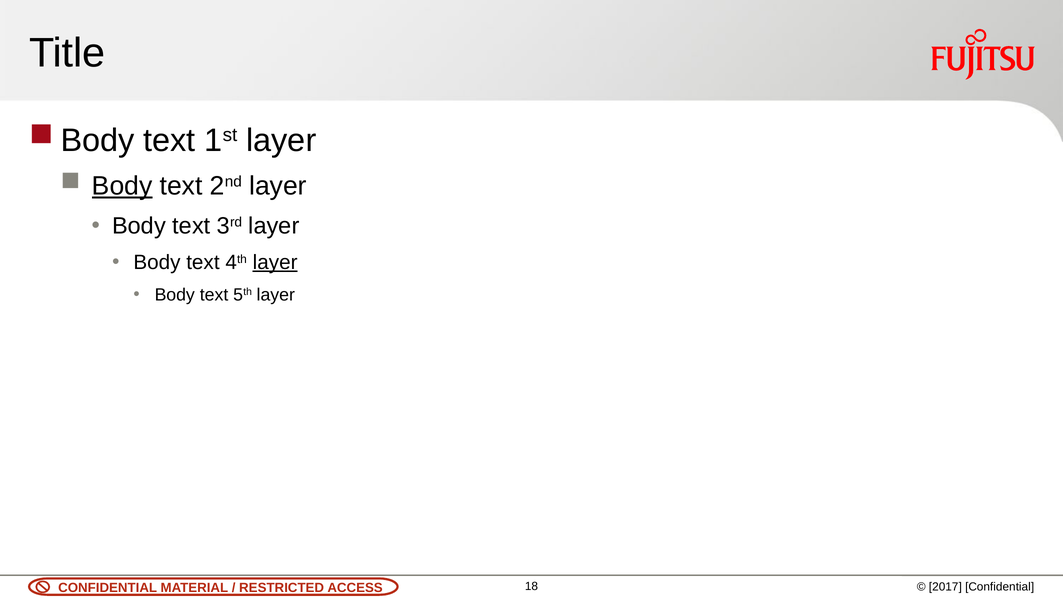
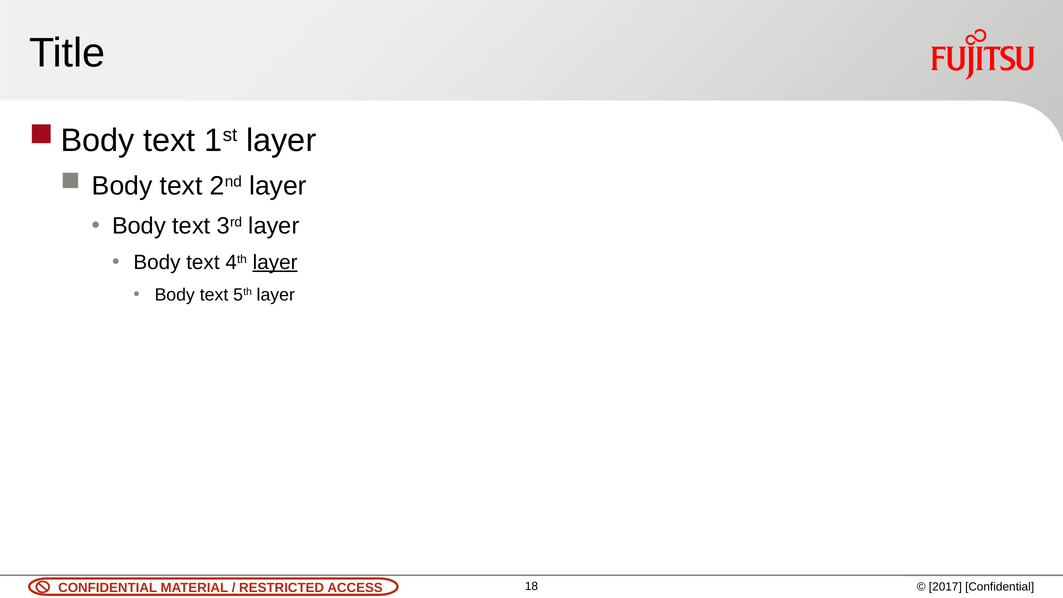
Body underline: present -> none (122, 186)
